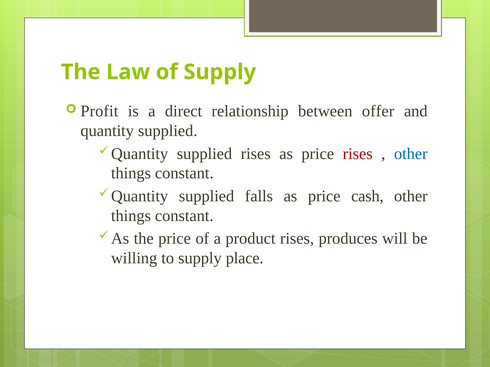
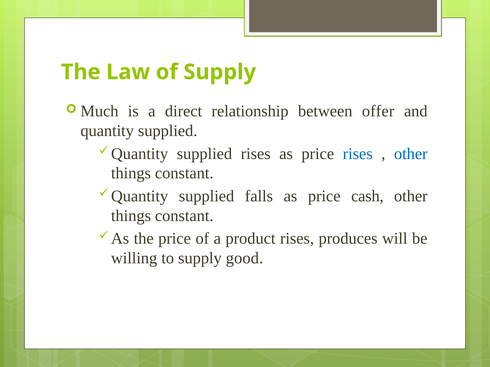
Profit: Profit -> Much (99, 111)
rises colour: red -> blue (358, 154)
place: place -> good (244, 258)
